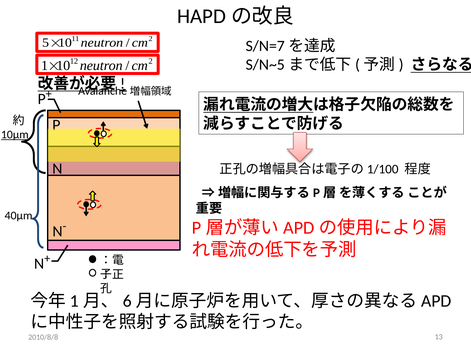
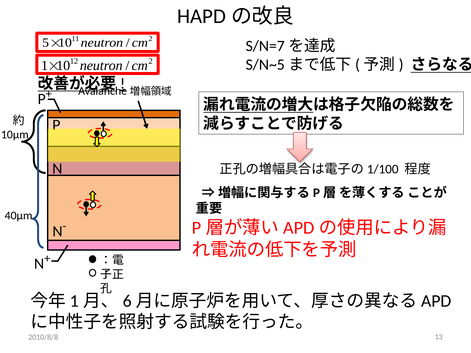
10μm underline: present -> none (15, 135)
